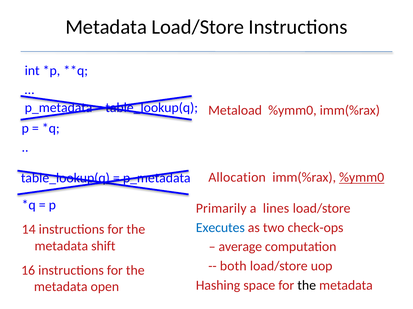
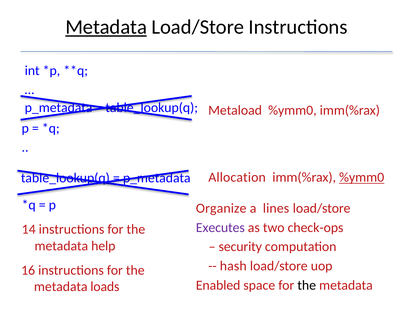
Metadata underline: none -> present (106, 27)
Primarily: Primarily -> Organize (221, 209)
Executes colour: blue -> purple (220, 228)
shift: shift -> help (103, 246)
average: average -> security (240, 247)
both: both -> hash (233, 267)
Hashing: Hashing -> Enabled (218, 286)
open: open -> loads (105, 287)
